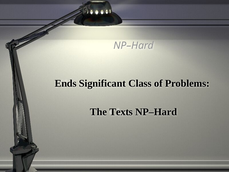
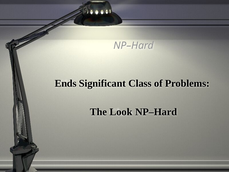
Texts: Texts -> Look (121, 112)
